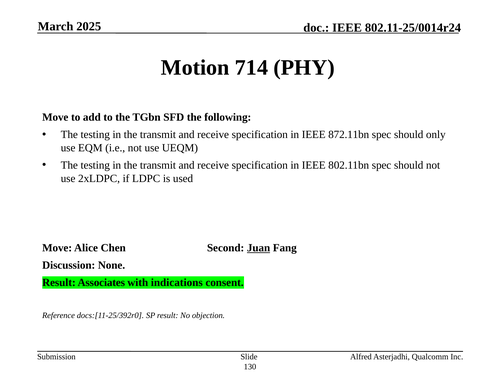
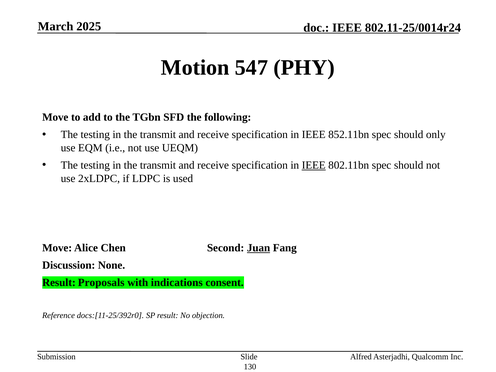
714: 714 -> 547 (252, 68)
872.11bn: 872.11bn -> 852.11bn (349, 135)
IEEE underline: none -> present (314, 165)
Associates: Associates -> Proposals (101, 283)
